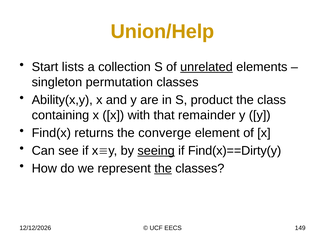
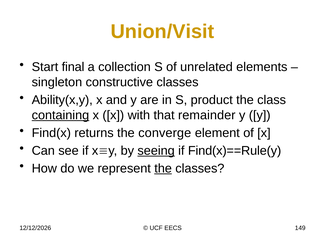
Union/Help: Union/Help -> Union/Visit (162, 31)
lists: lists -> final (73, 67)
unrelated underline: present -> none (206, 67)
permutation: permutation -> constructive (119, 82)
containing underline: none -> present (60, 115)
Find(x)==Dirty(y: Find(x)==Dirty(y -> Find(x)==Rule(y (235, 150)
